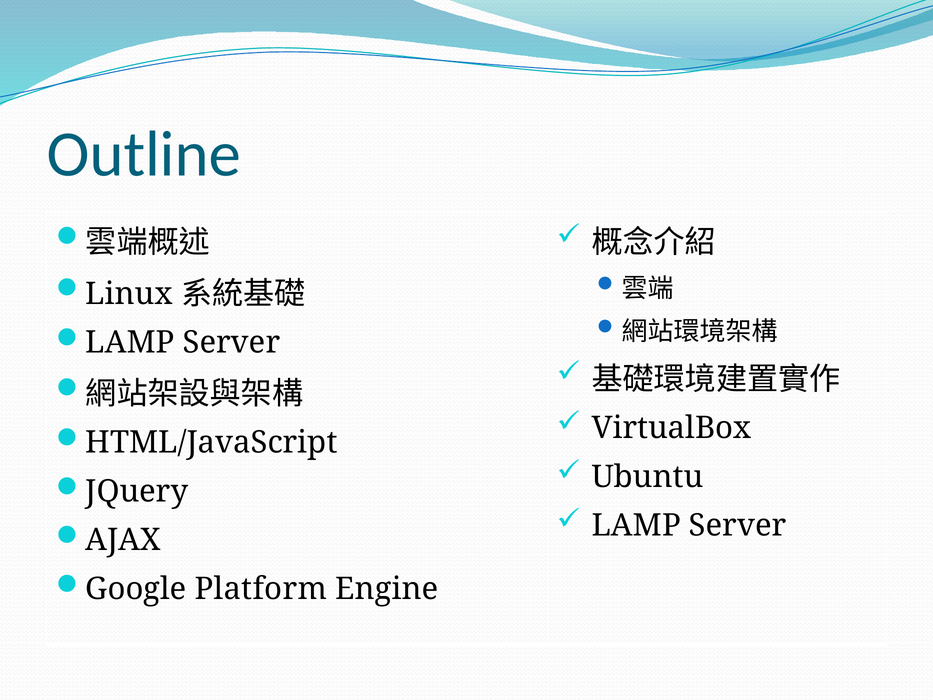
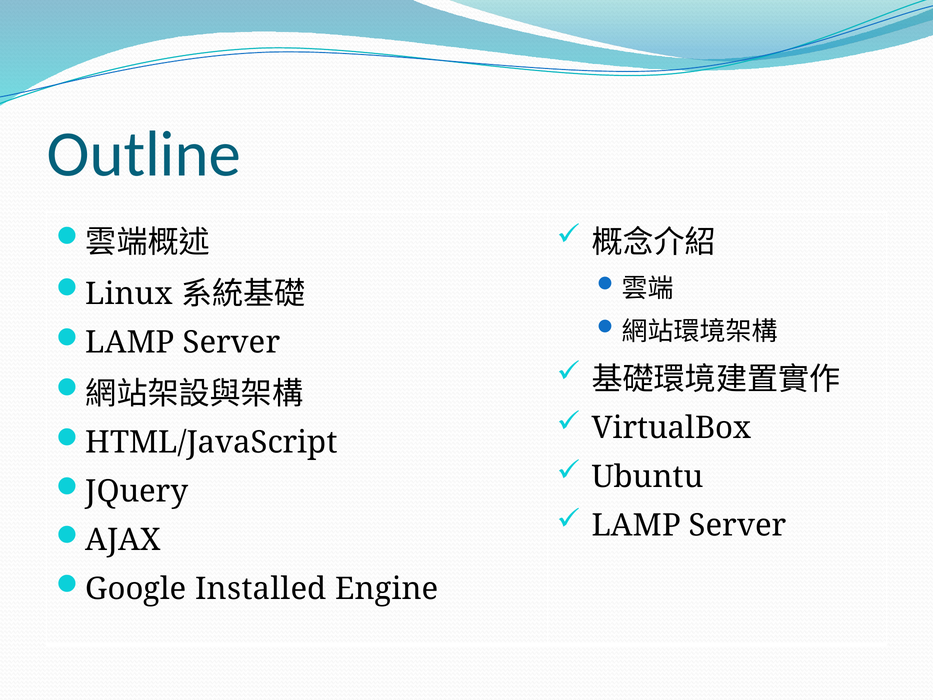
Platform: Platform -> Installed (261, 589)
